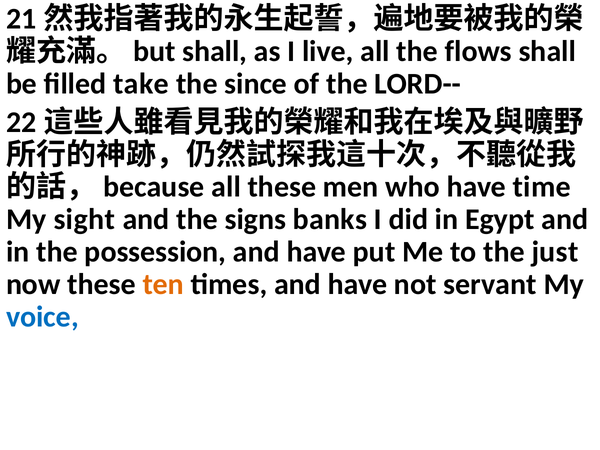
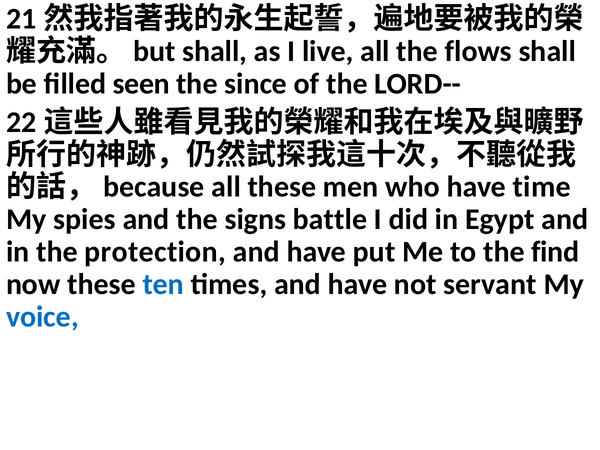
take: take -> seen (141, 84)
sight: sight -> spies (84, 219)
banks: banks -> battle (330, 219)
possession: possession -> protection (155, 252)
just: just -> find (555, 252)
ten colour: orange -> blue (163, 284)
